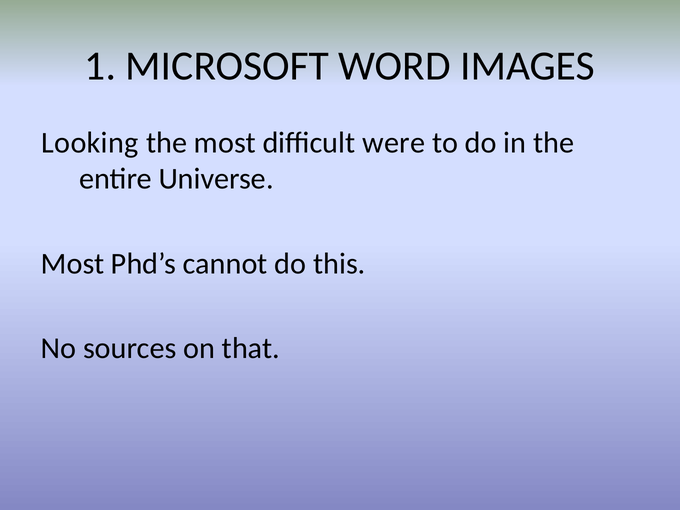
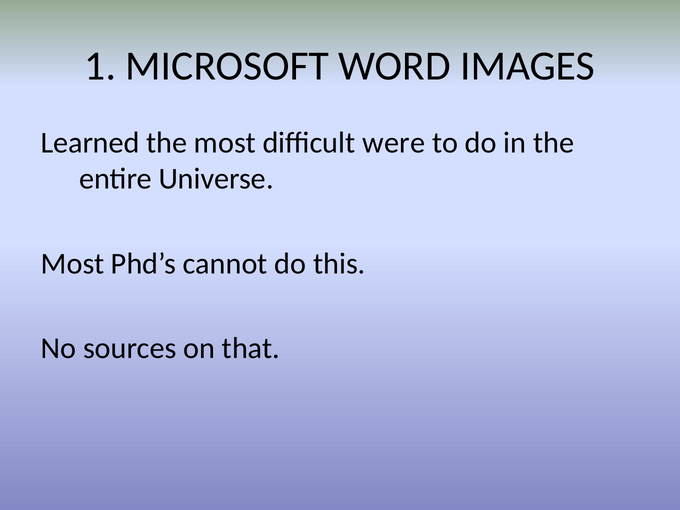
Looking: Looking -> Learned (90, 143)
